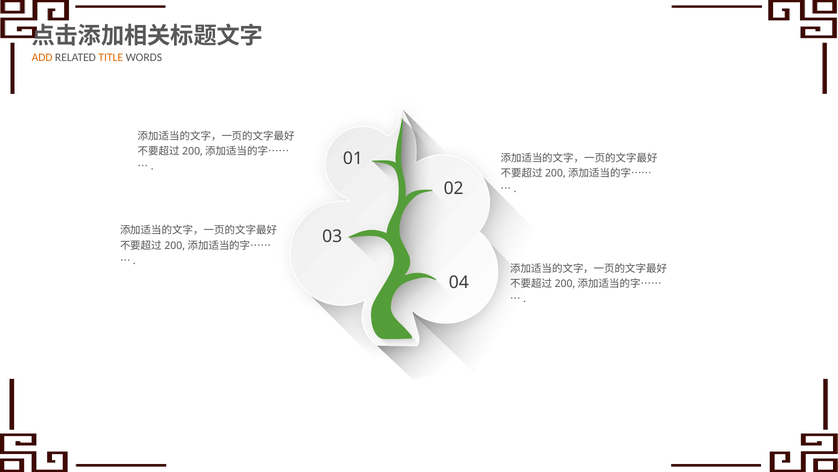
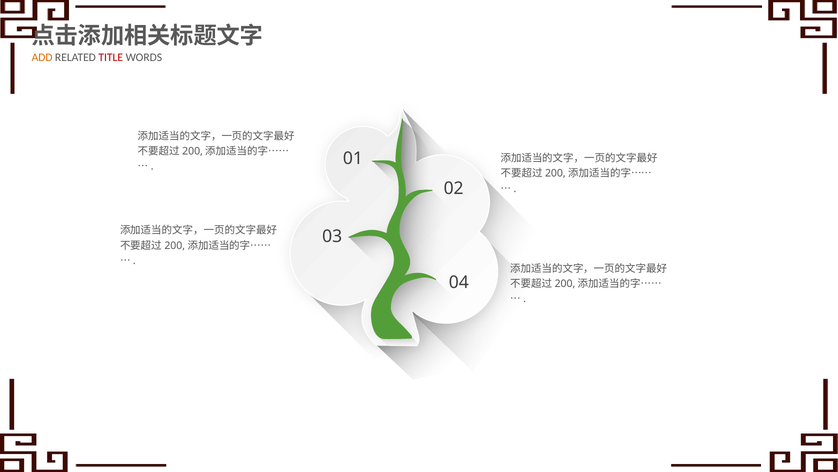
TITLE colour: orange -> red (111, 57)
